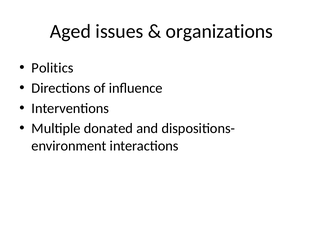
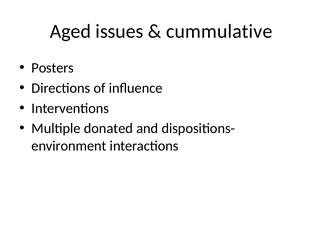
organizations: organizations -> cummulative (219, 31)
Politics: Politics -> Posters (53, 68)
